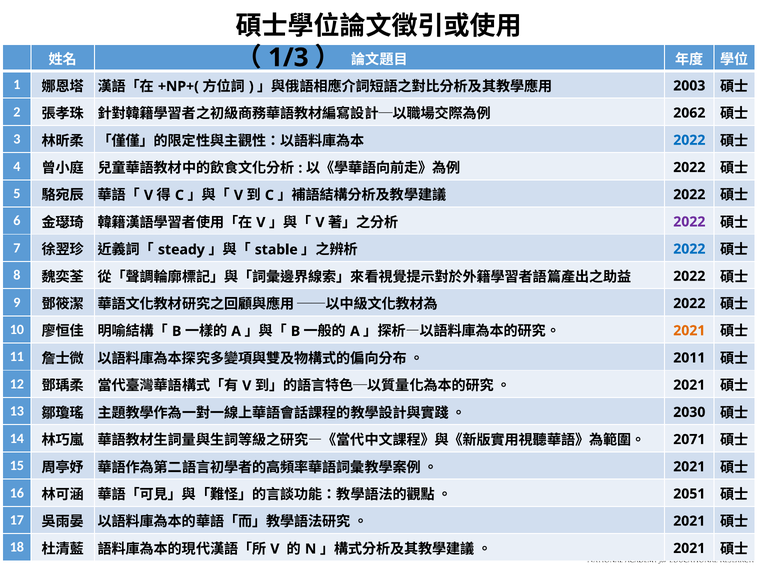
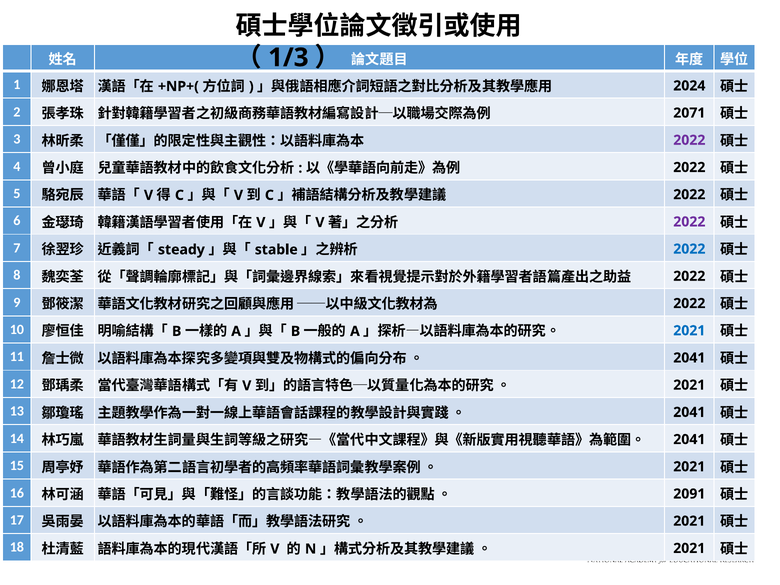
2003: 2003 -> 2024 (689, 86)
2062: 2062 -> 2071 (689, 113)
2022 colour: blue -> purple (689, 140)
2021 colour: orange -> blue (689, 331)
2011: 2011 -> 2041 (689, 358)
2030: 2030 -> 2041 (689, 412)
2071: 2071 -> 2041 (689, 439)
2051: 2051 -> 2091 (689, 494)
